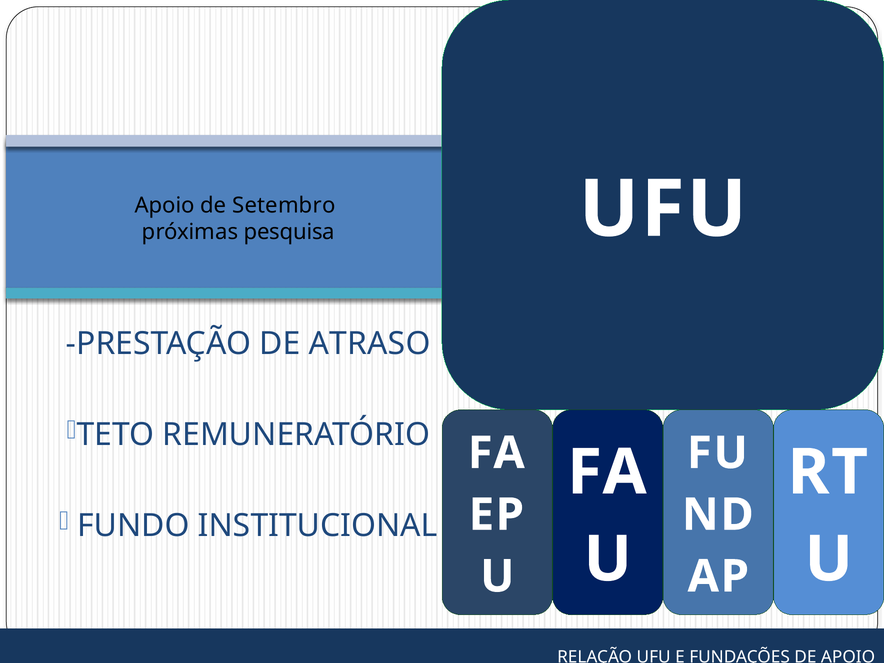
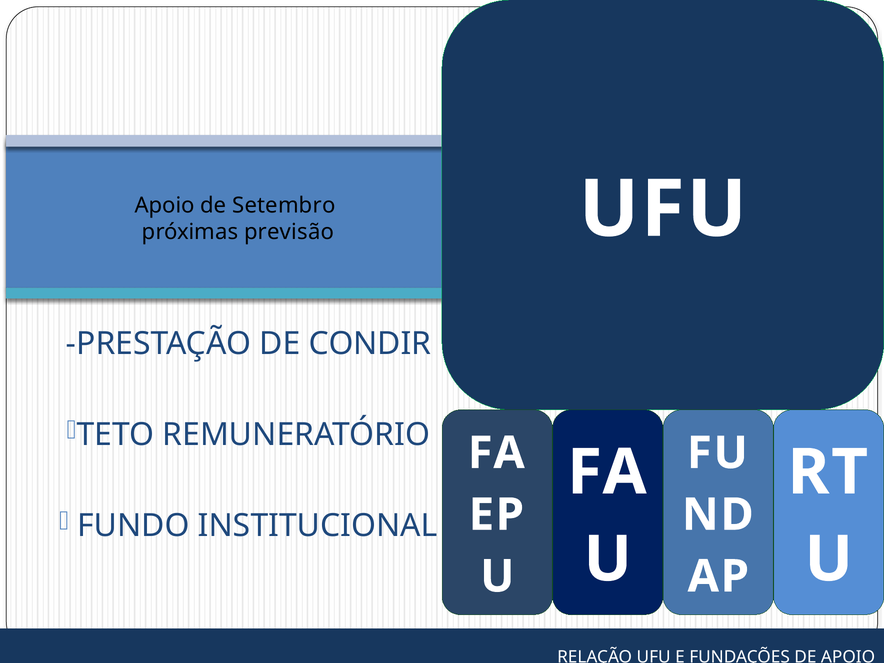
pesquisa: pesquisa -> previsão (289, 232)
ATRASO: ATRASO -> CONDIR (370, 343)
